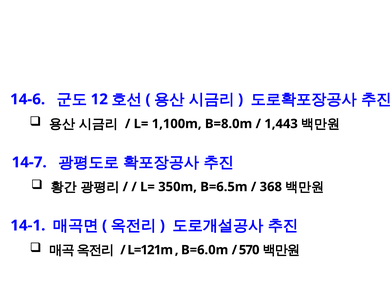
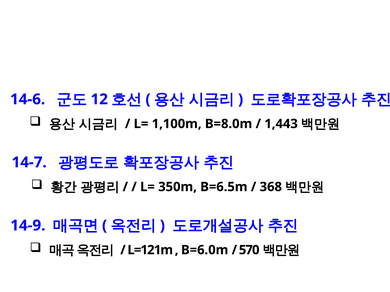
14-1: 14-1 -> 14-9 (28, 226)
